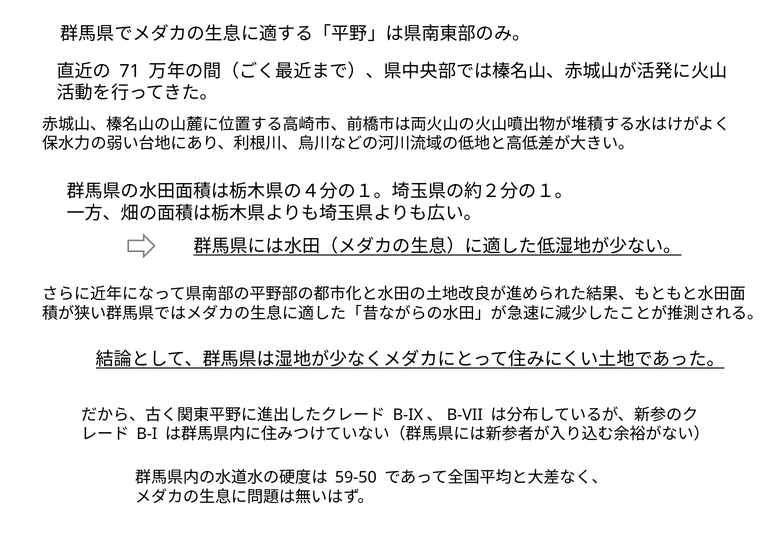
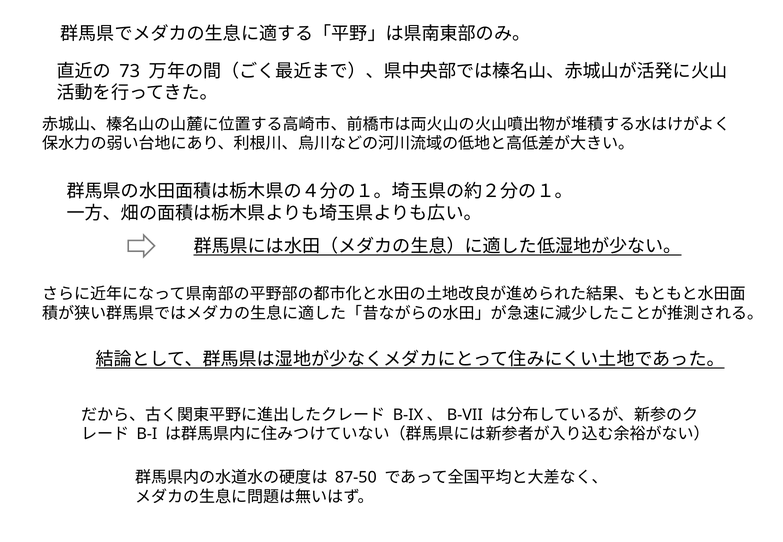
71: 71 -> 73 (130, 71)
59-50: 59-50 -> 87-50 (356, 478)
